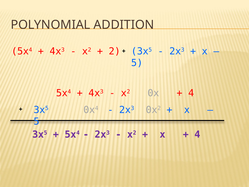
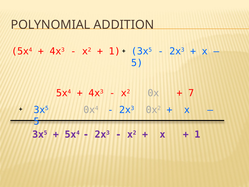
2: 2 -> 1 (115, 51)
4: 4 -> 7 (191, 93)
4: 4 -> 1 (197, 134)
